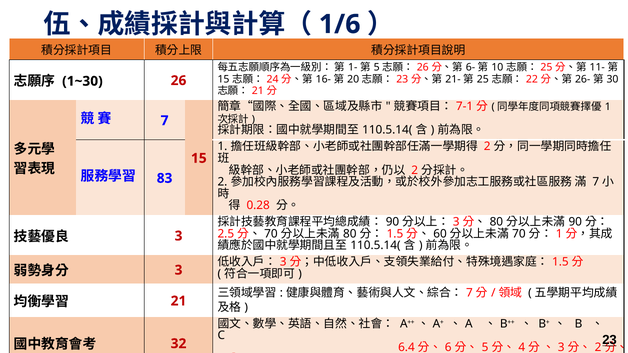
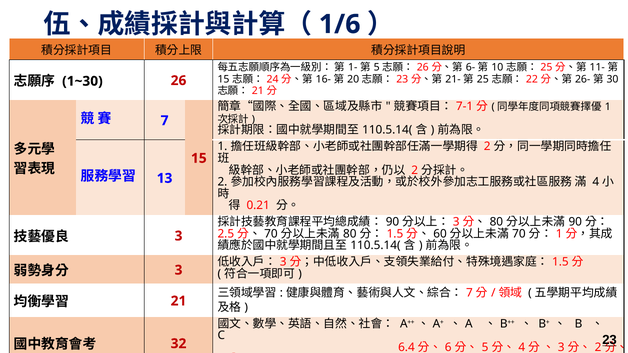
83: 83 -> 13 (165, 178)
7: 7 -> 4 (596, 182)
0.28: 0.28 -> 0.21 (258, 206)
